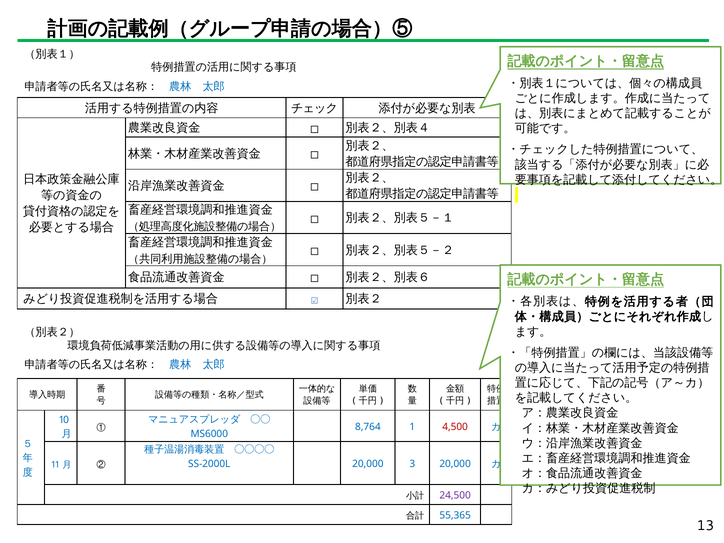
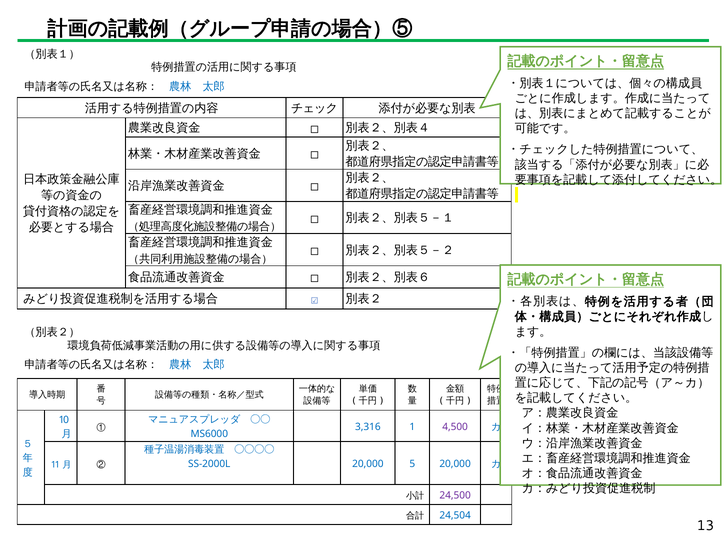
8,764: 8,764 -> 3,316 (368, 427)
4,500 colour: red -> purple (455, 427)
3: 3 -> 5 (412, 464)
55,365: 55,365 -> 24,504 (455, 515)
